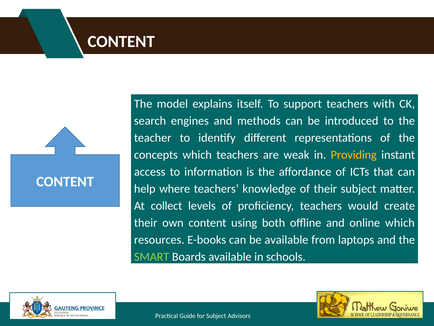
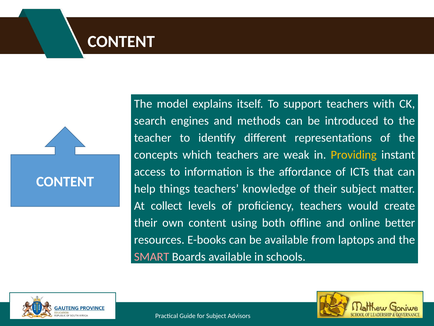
where: where -> things (175, 189)
online which: which -> better (400, 223)
SMART colour: light green -> pink (152, 256)
